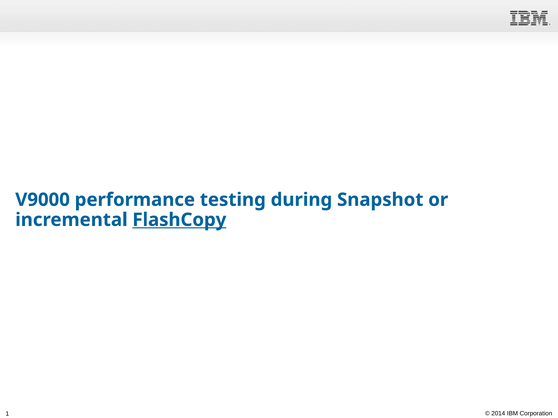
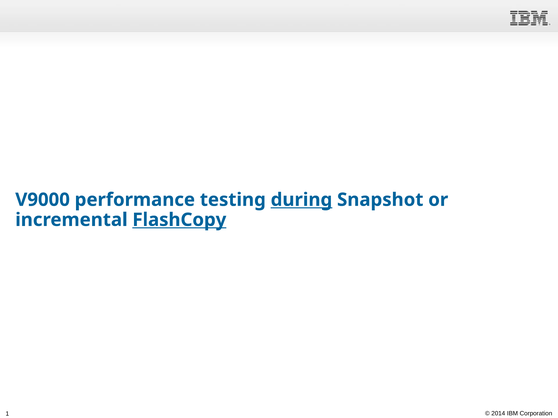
during underline: none -> present (301, 200)
